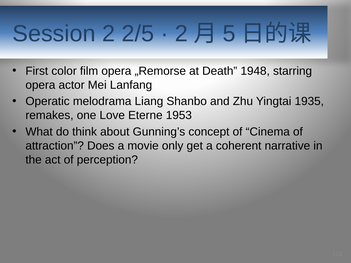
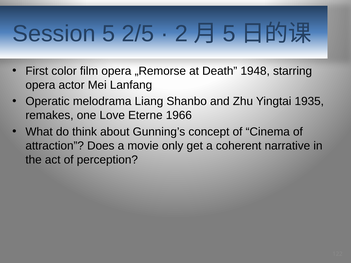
Session 2: 2 -> 5 (109, 34)
1953: 1953 -> 1966 (179, 115)
